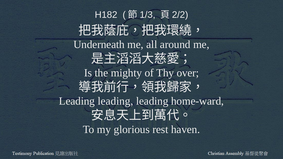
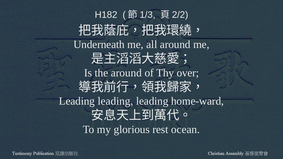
the mighty: mighty -> around (126, 73)
haven: haven -> ocean (185, 130)
